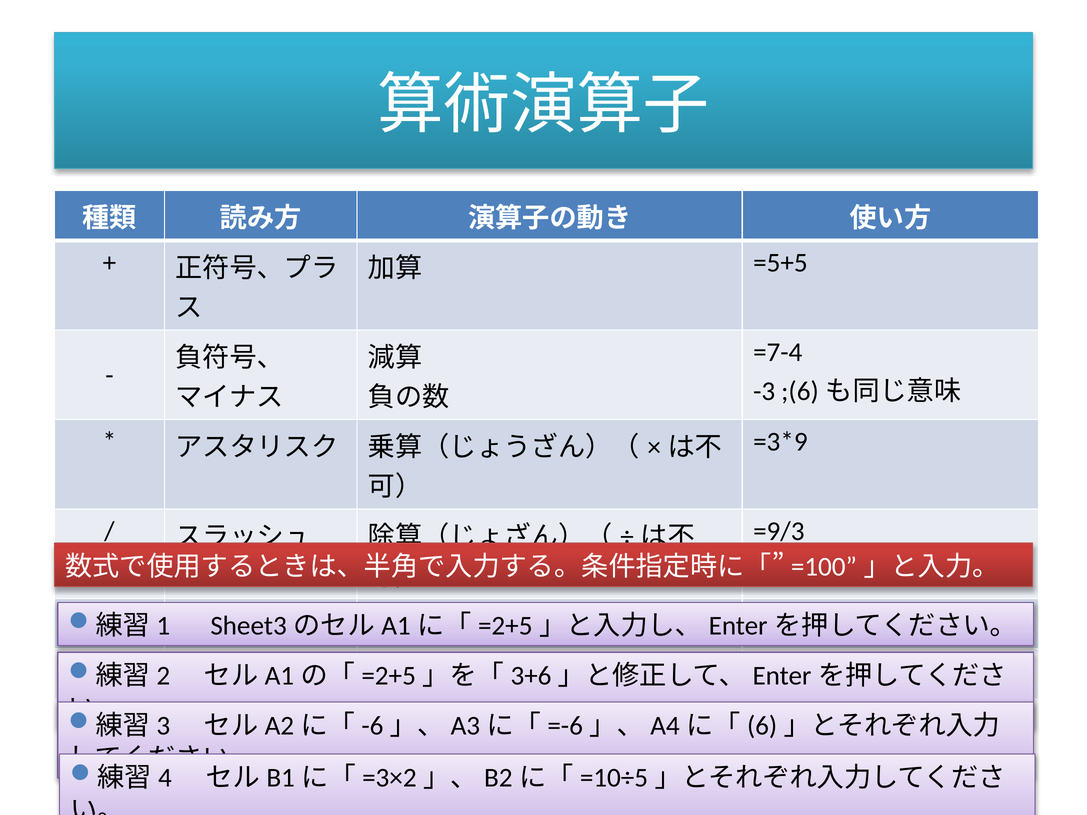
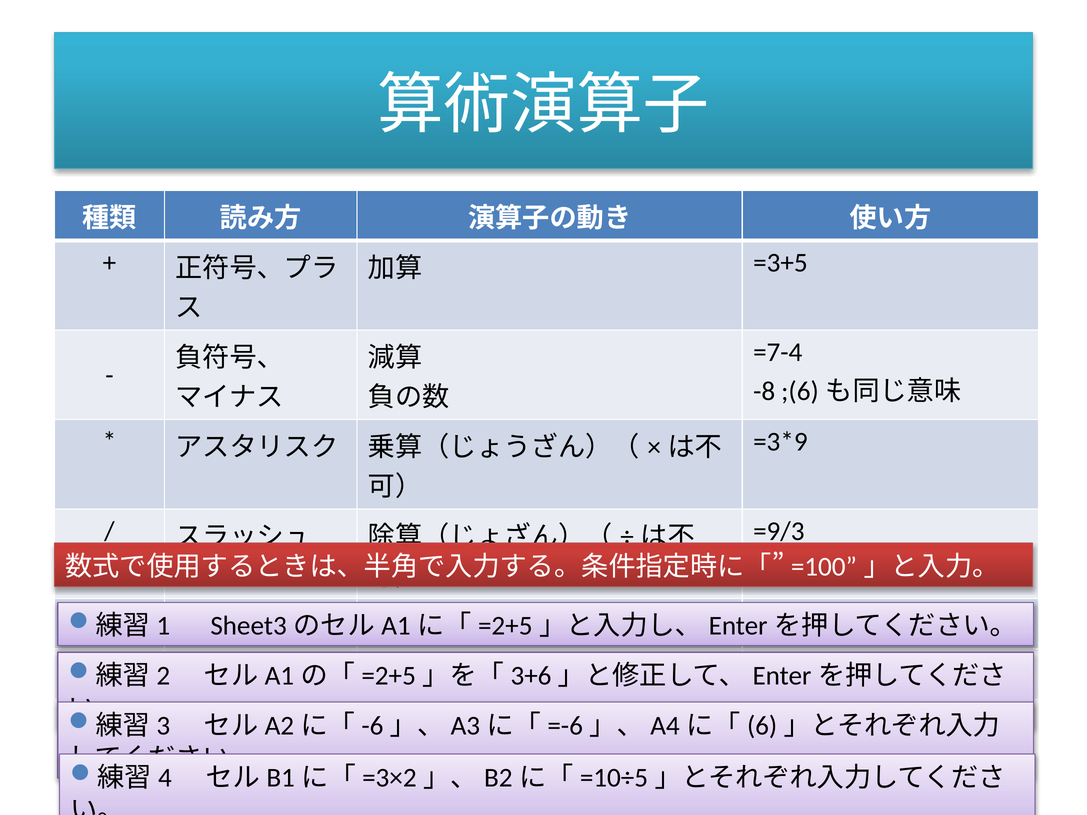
=5+5: =5+5 -> =3+5 (780, 263)
-3: -3 -> -8 (764, 391)
